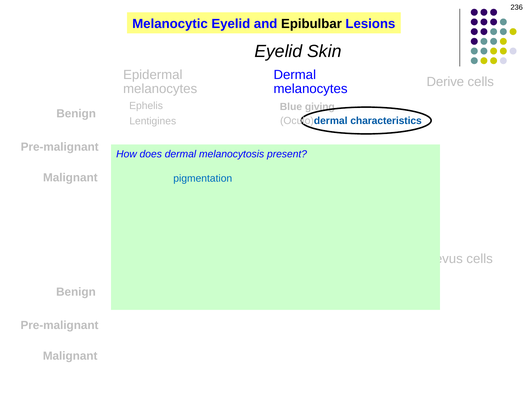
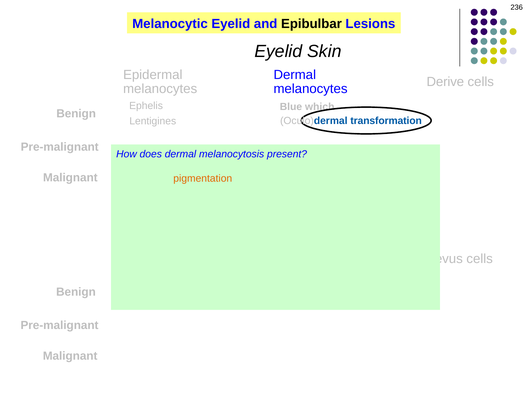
giving: giving -> which (320, 107)
characteristics: characteristics -> transformation (386, 121)
pigmentation colour: blue -> orange (203, 179)
